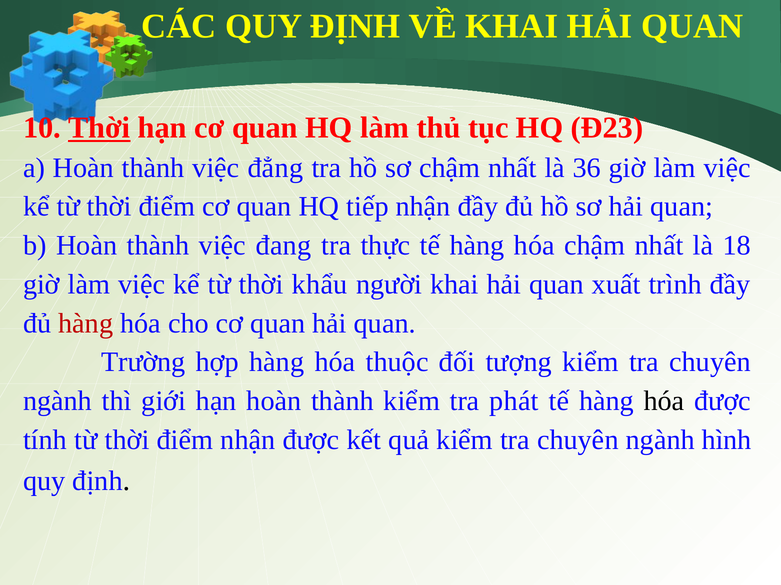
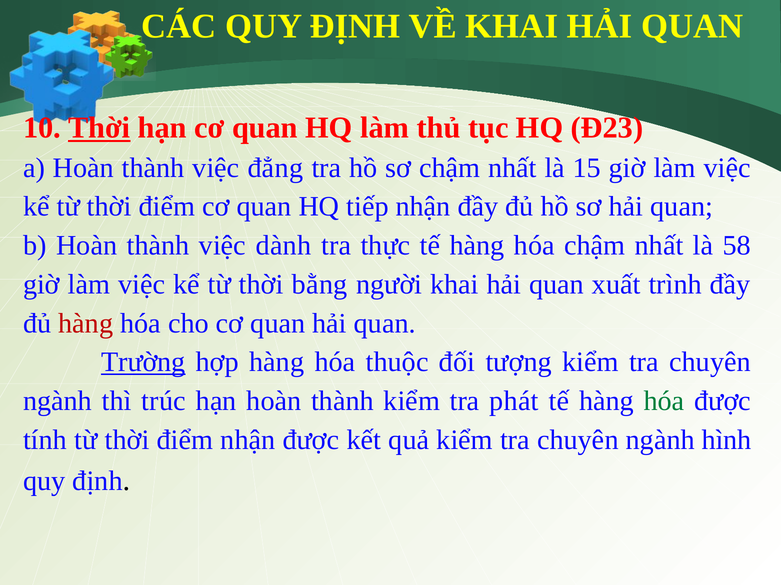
36: 36 -> 15 (587, 168)
đang: đang -> dành (283, 246)
18: 18 -> 58 (737, 246)
khẩu: khẩu -> bằng (320, 285)
Trường underline: none -> present (143, 363)
giới: giới -> trúc (164, 401)
hóa colour: black -> green (664, 401)
